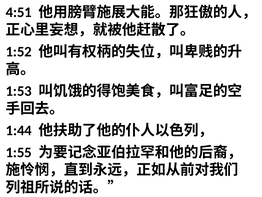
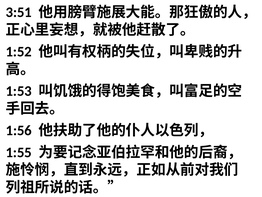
4:51: 4:51 -> 3:51 (19, 12)
1:44: 1:44 -> 1:56 (19, 130)
